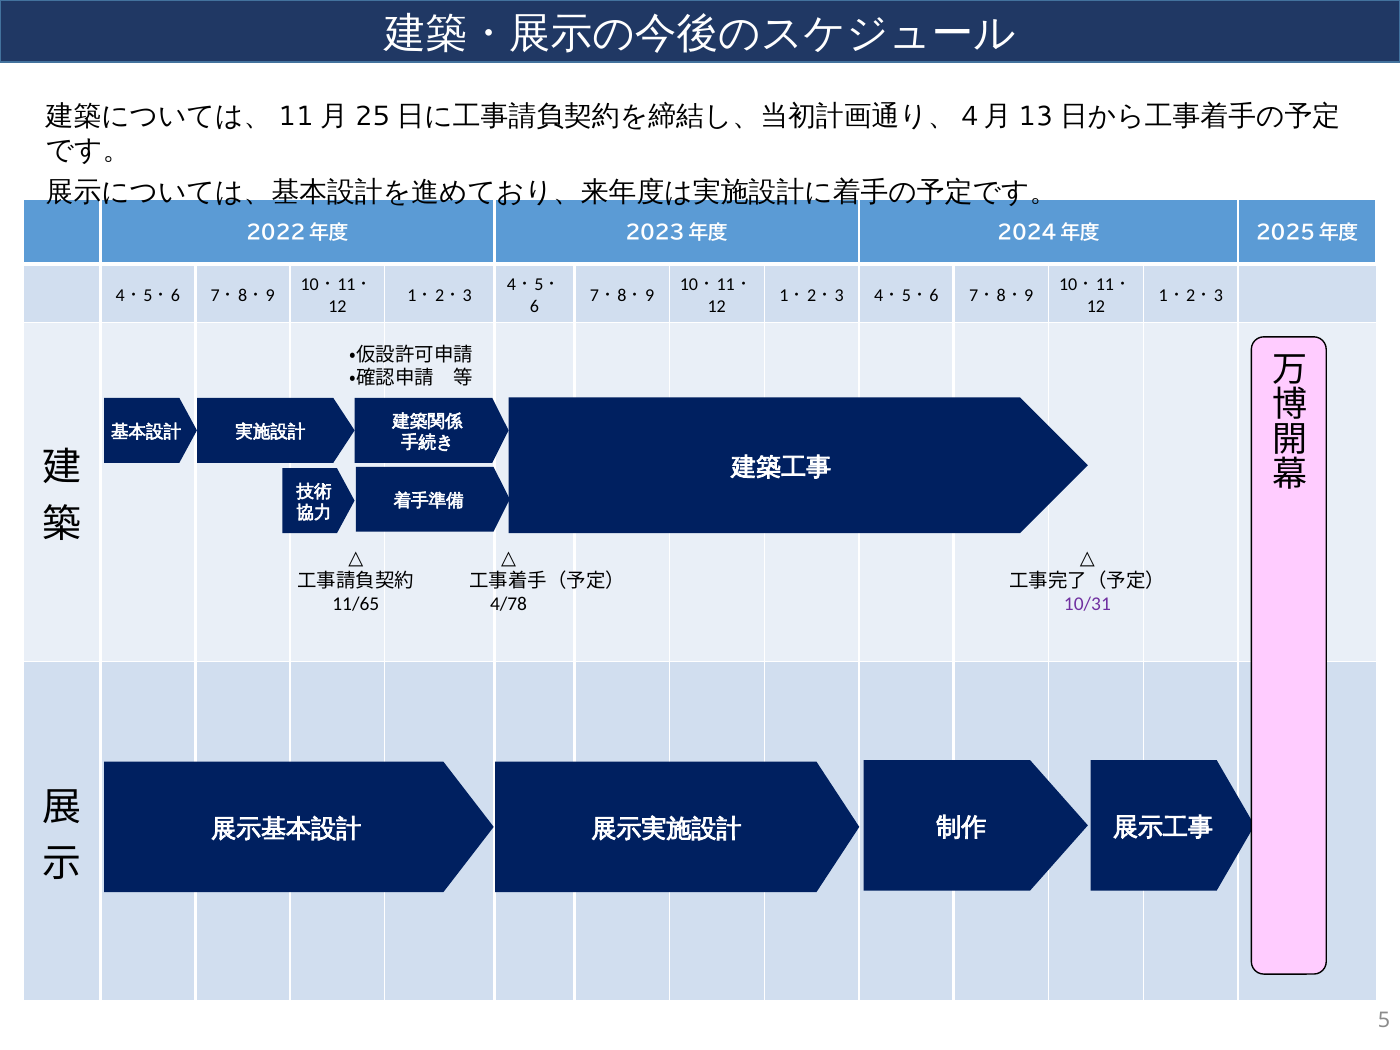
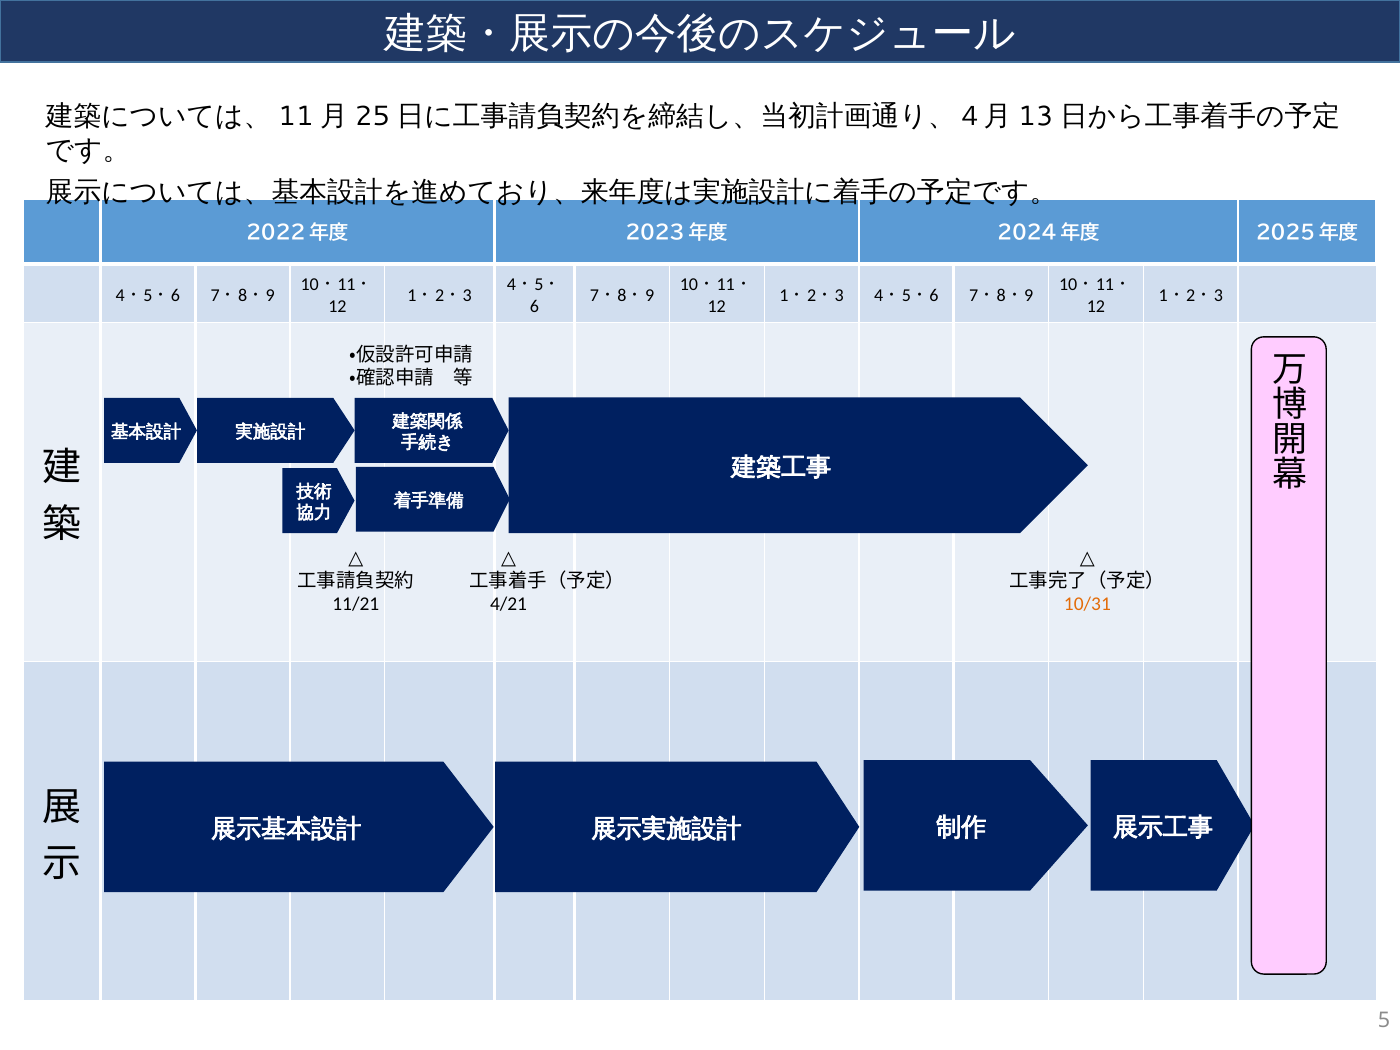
11/65: 11/65 -> 11/21 (356, 604)
4/78: 4/78 -> 4/21 (509, 604)
10/31 colour: purple -> orange (1087, 604)
